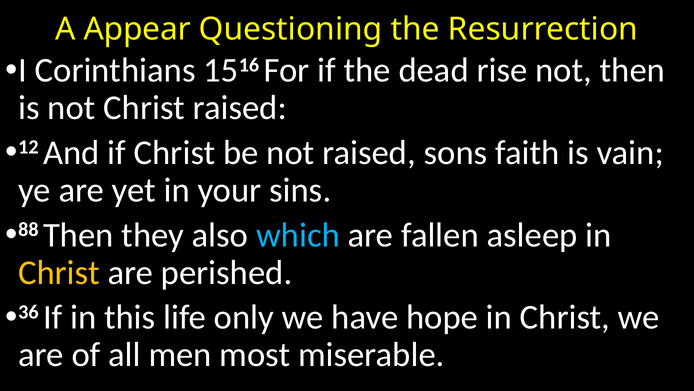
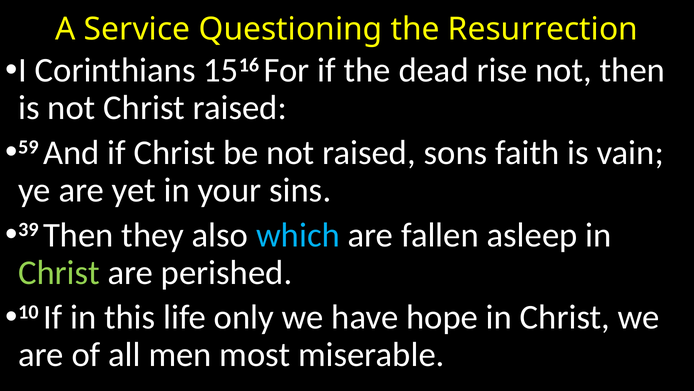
Appear: Appear -> Service (137, 29)
12: 12 -> 59 (28, 147)
88: 88 -> 39 (28, 229)
Christ colour: yellow -> light green (59, 272)
36: 36 -> 10 (28, 311)
